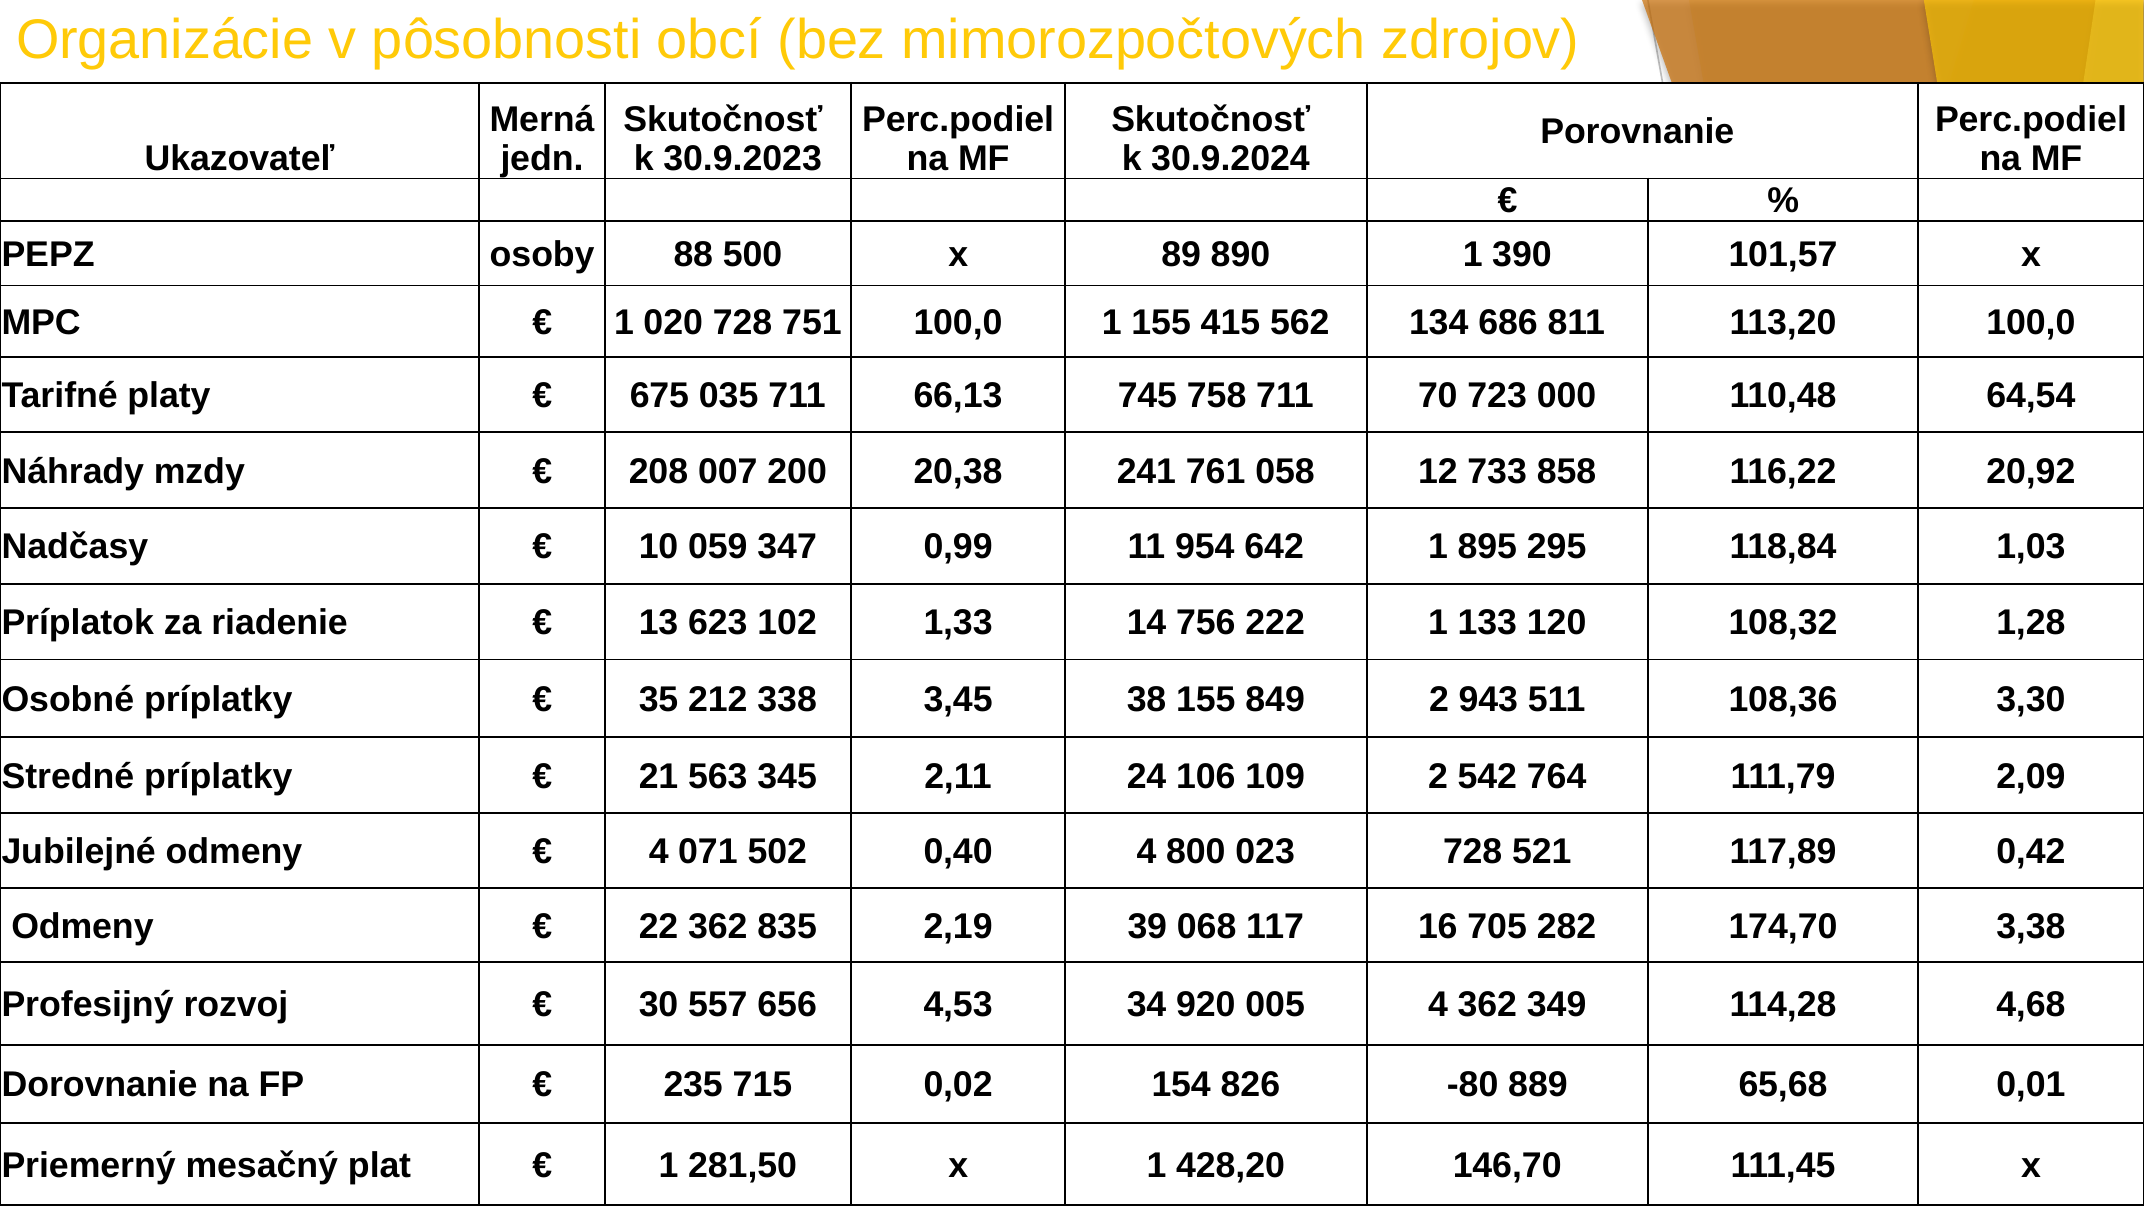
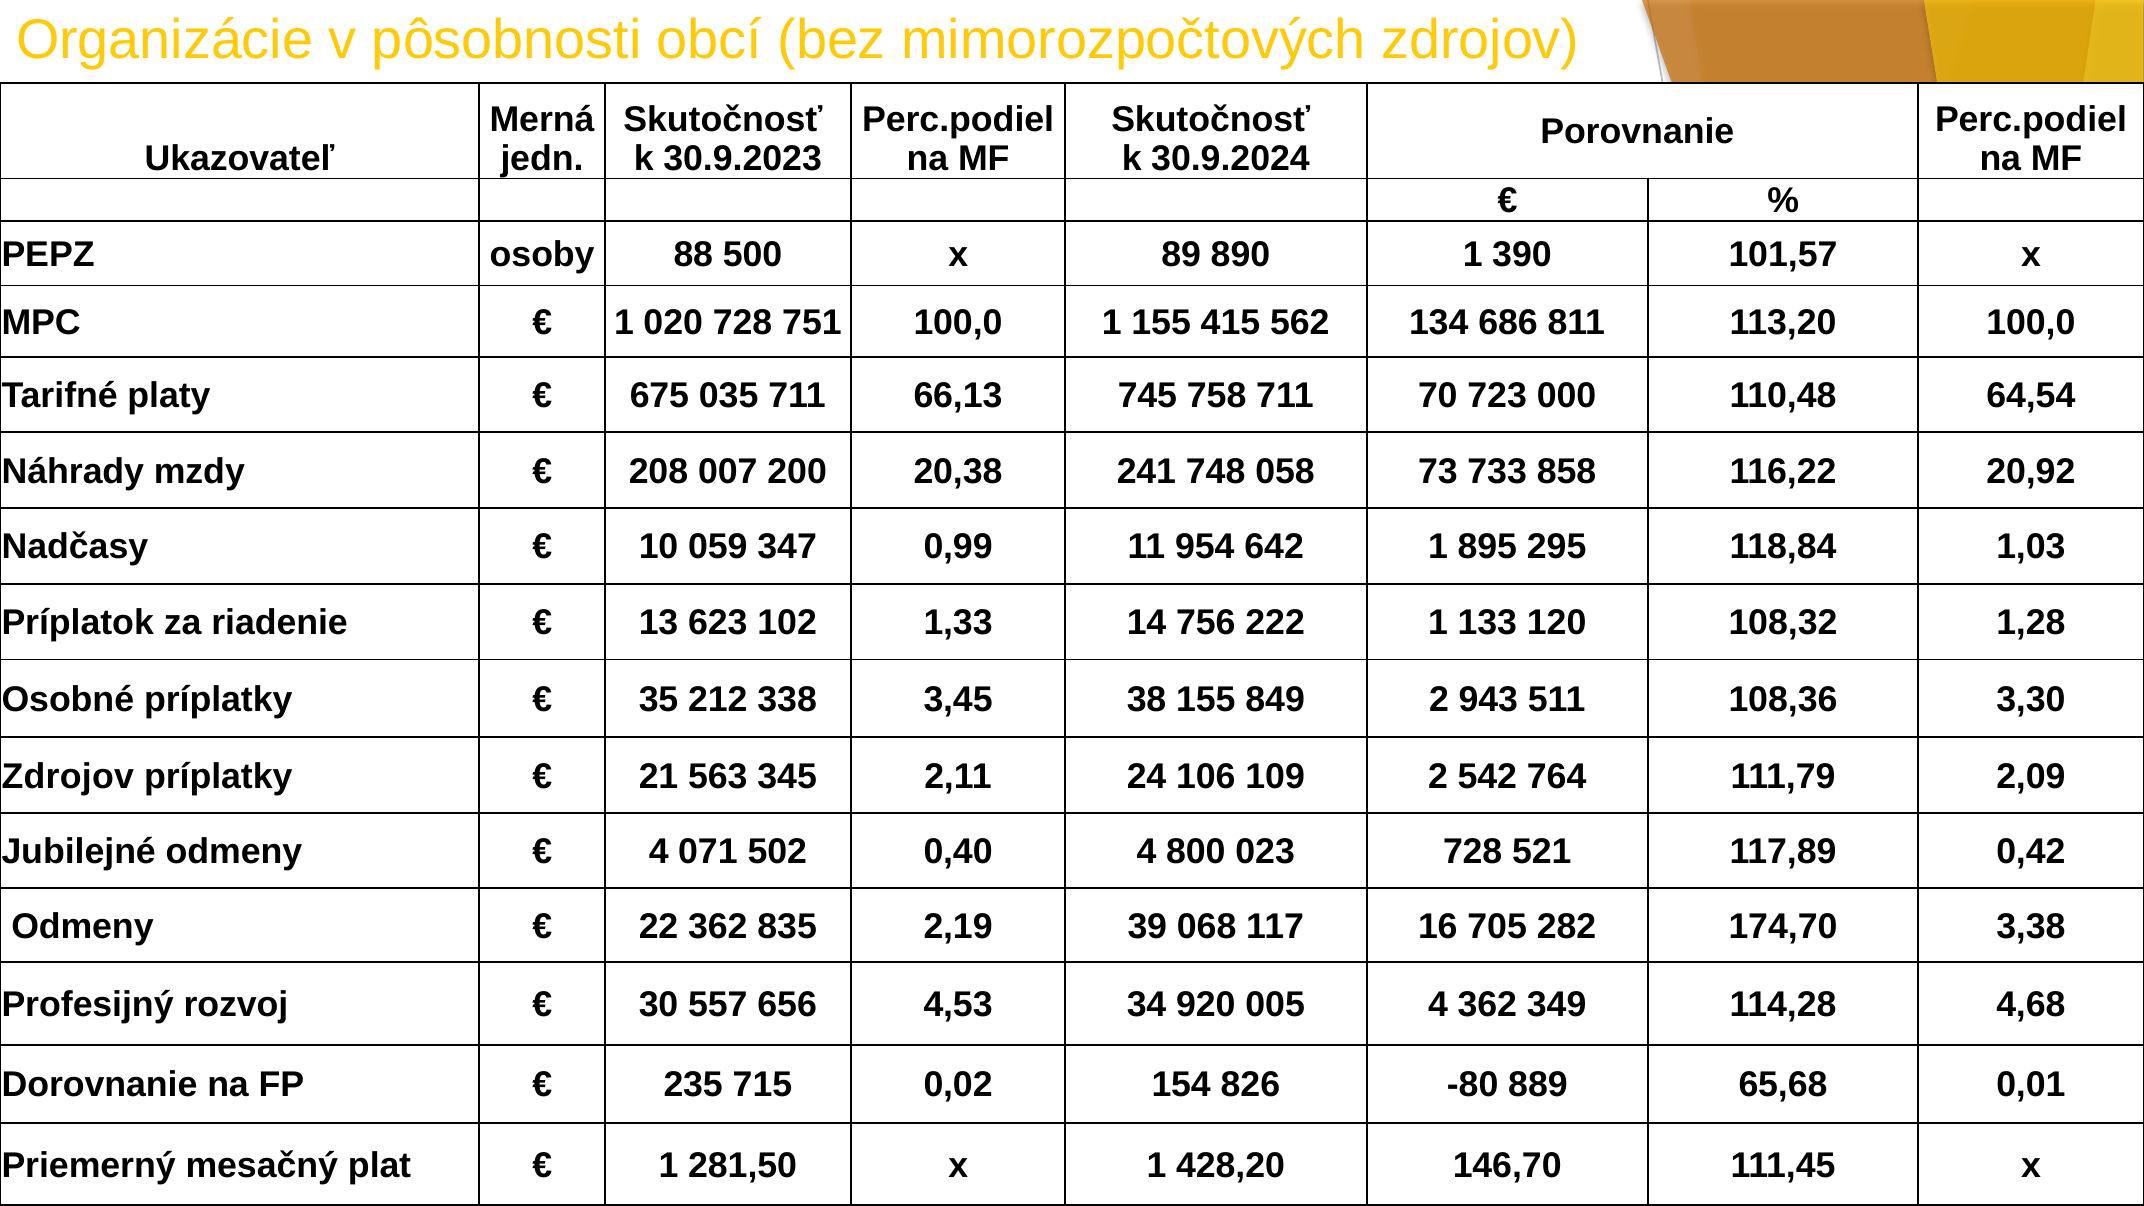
761: 761 -> 748 (1216, 471)
12: 12 -> 73 (1438, 471)
Stredné: Stredné -> Zdrojov (68, 776)
